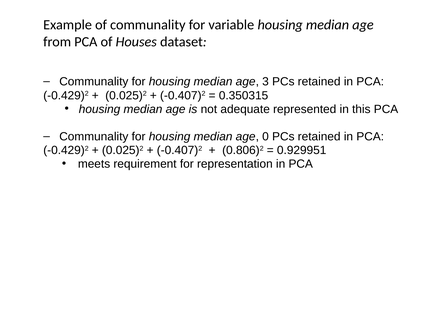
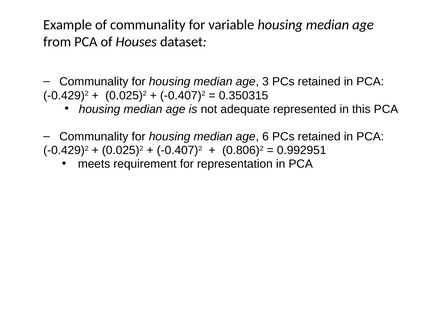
0: 0 -> 6 (265, 137)
0.929951: 0.929951 -> 0.992951 (302, 151)
